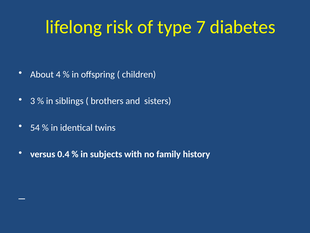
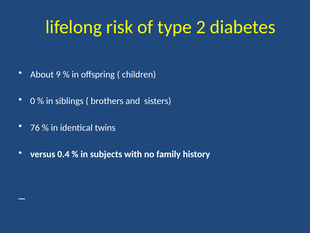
7: 7 -> 2 (201, 27)
4: 4 -> 9 (58, 74)
3: 3 -> 0 (33, 101)
54: 54 -> 76 (35, 127)
